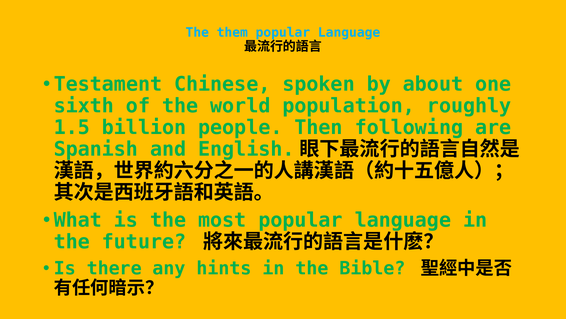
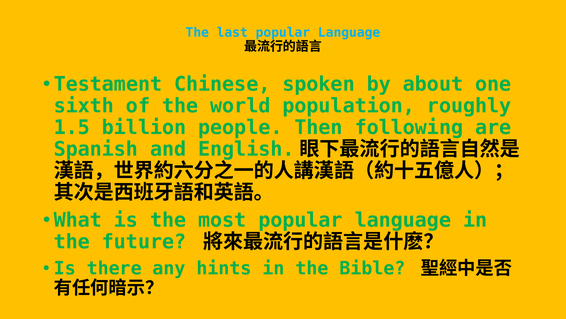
them: them -> last (232, 32)
